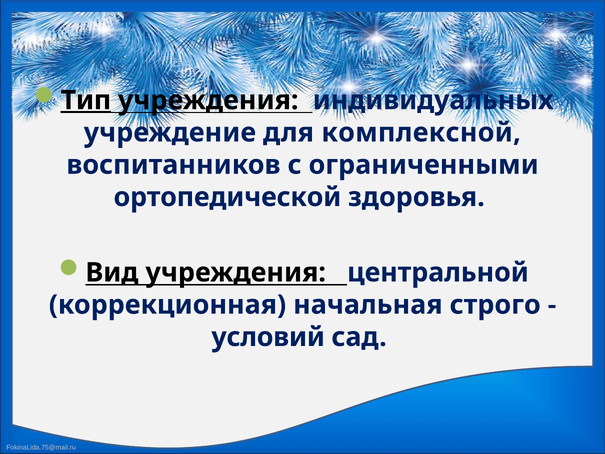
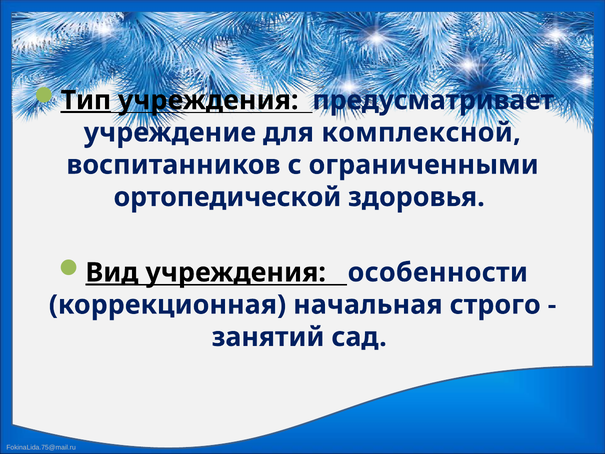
индивидуальных: индивидуальных -> предусматривает (433, 100)
Вид underline: none -> present (112, 272)
центральной: центральной -> особенности (438, 272)
условий: условий -> занятий (268, 337)
